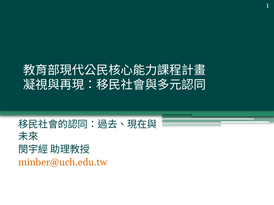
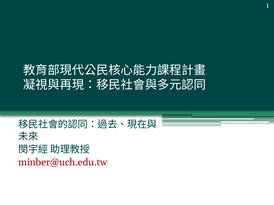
minber@uch.edu.tw colour: orange -> red (63, 163)
